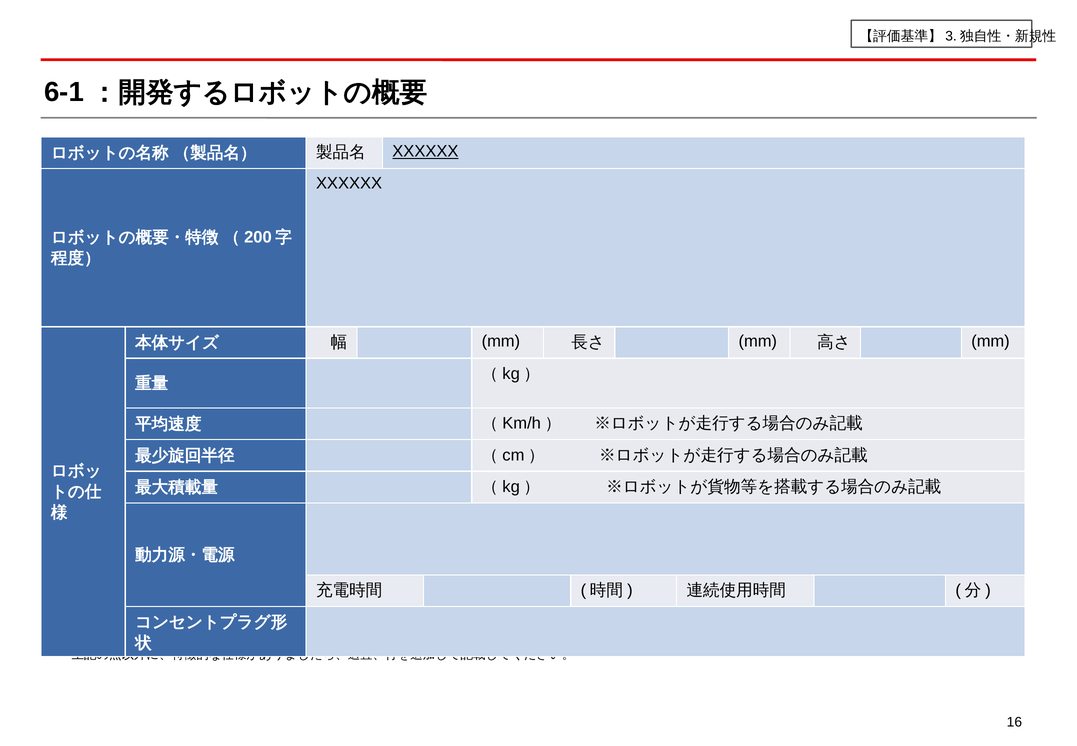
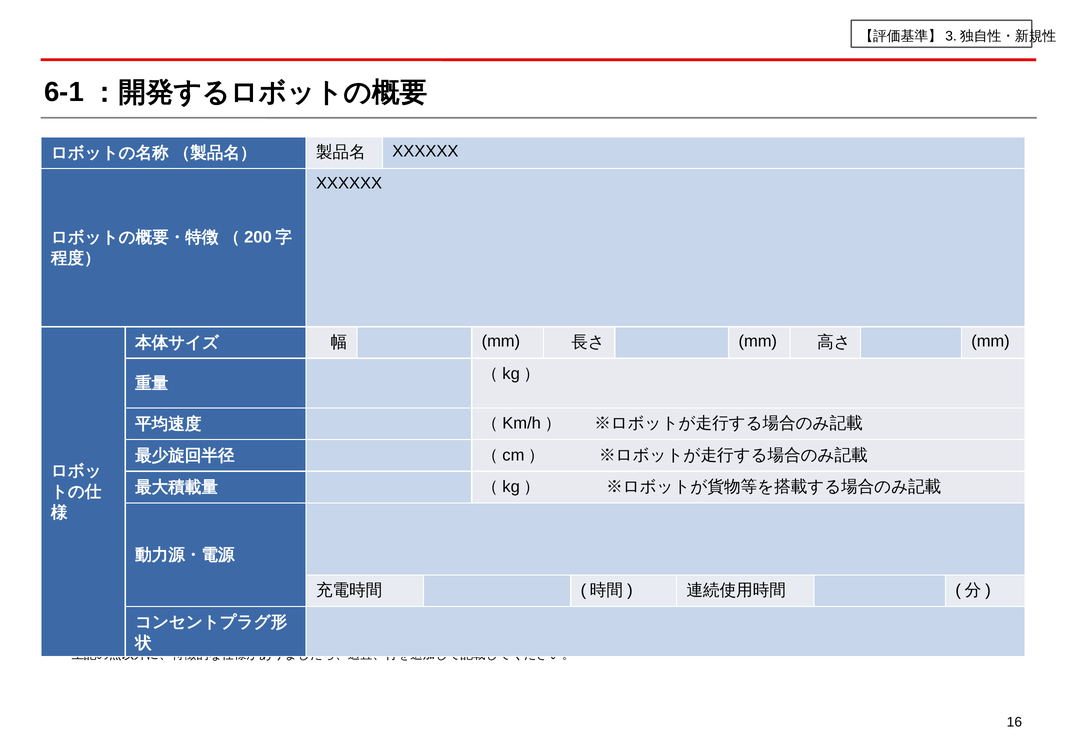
XXXXXX underline: present -> none (425, 151)
